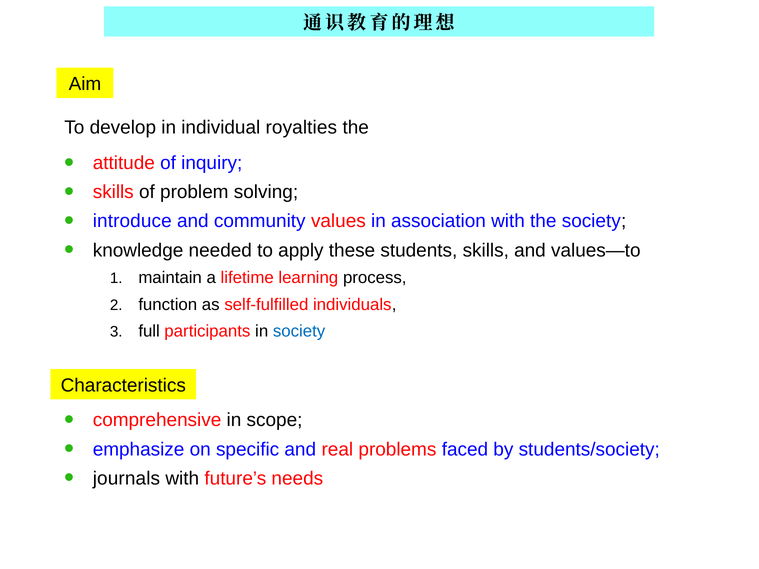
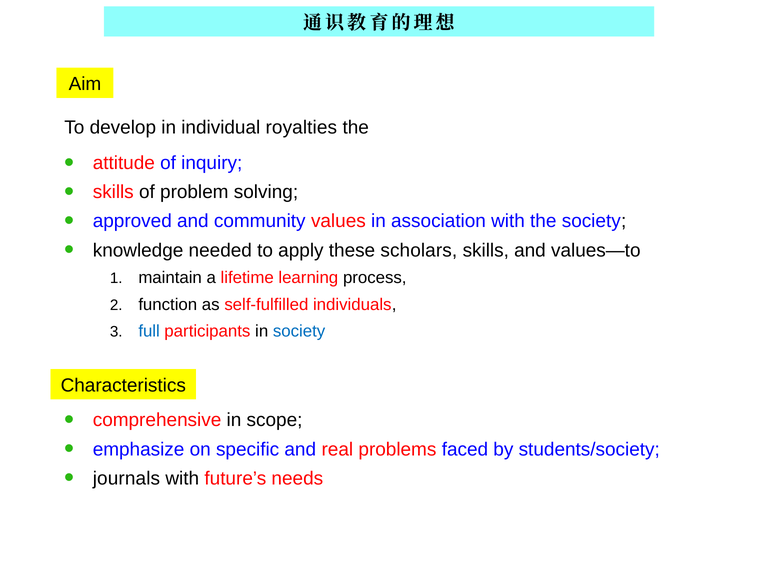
introduce: introduce -> approved (132, 221)
students: students -> scholars (419, 250)
full colour: black -> blue (149, 331)
